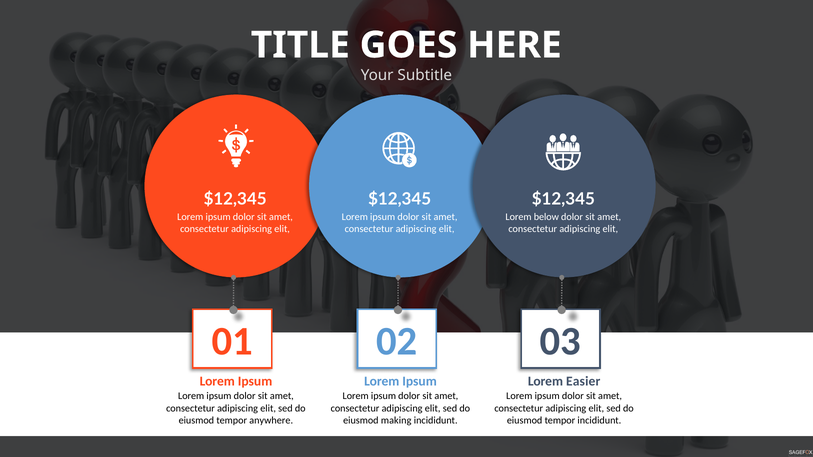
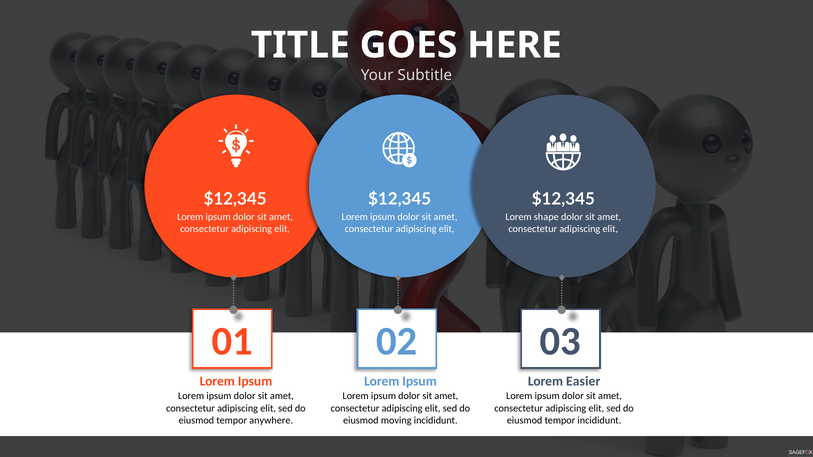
below: below -> shape (546, 217)
making: making -> moving (396, 421)
